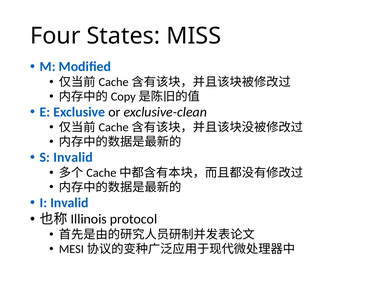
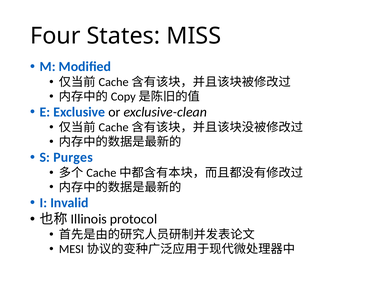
S Invalid: Invalid -> Purges (73, 158)
